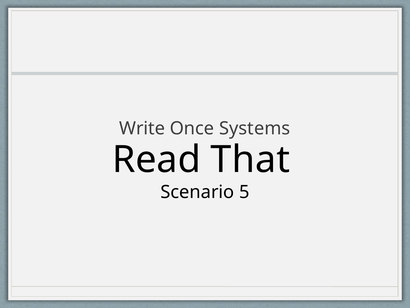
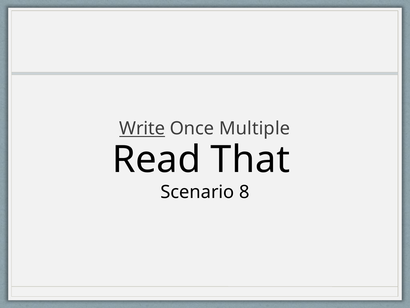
Write underline: none -> present (142, 128)
Systems: Systems -> Multiple (255, 128)
5: 5 -> 8 (244, 192)
